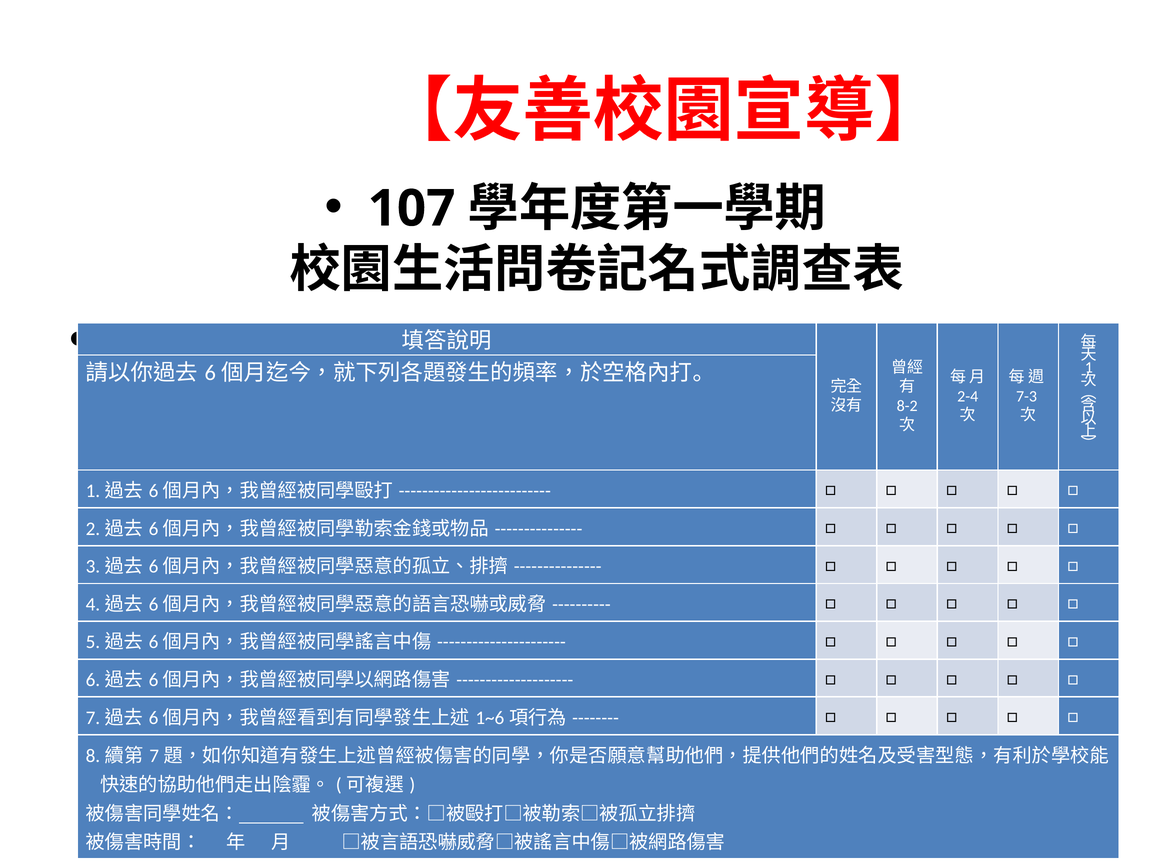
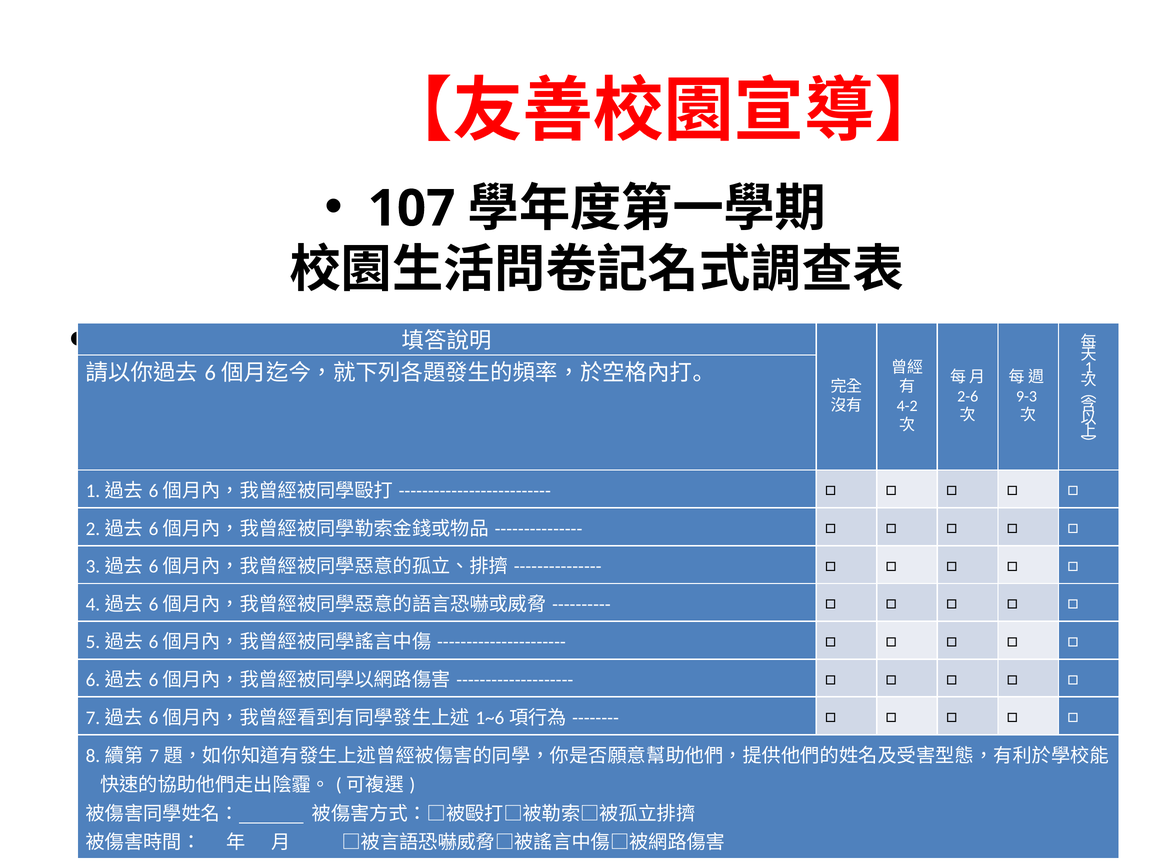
2-4: 2-4 -> 2-6 (968, 397)
7-3: 7-3 -> 9-3 (1027, 397)
8-2: 8-2 -> 4-2 (907, 406)
